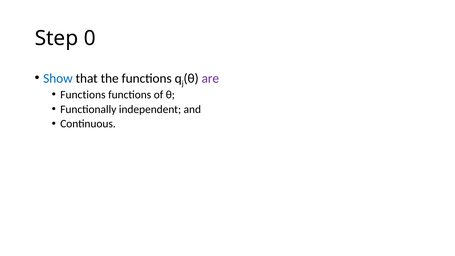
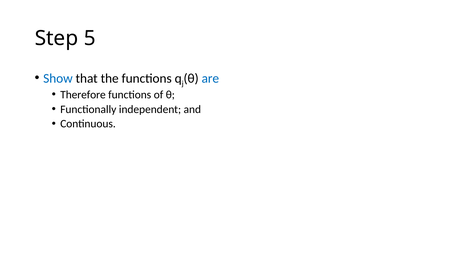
0: 0 -> 5 (90, 38)
are colour: purple -> blue (210, 78)
Functions: Functions -> Therefore (83, 95)
